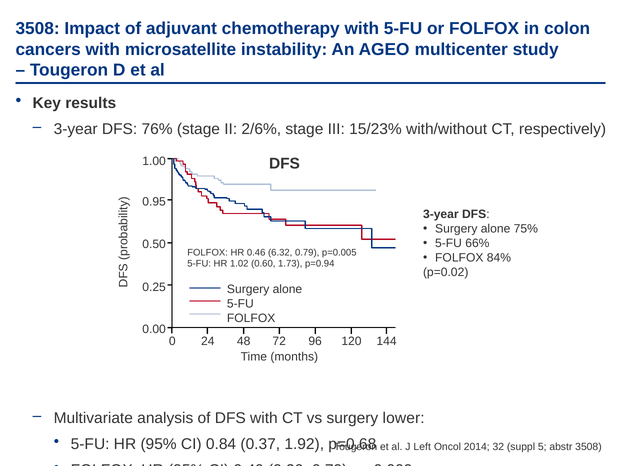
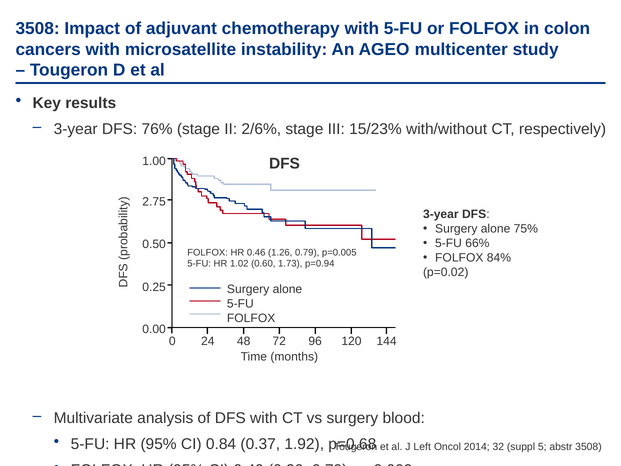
0.95: 0.95 -> 2.75 (154, 202)
6.32: 6.32 -> 1.26 (280, 252)
lower: lower -> blood (404, 418)
